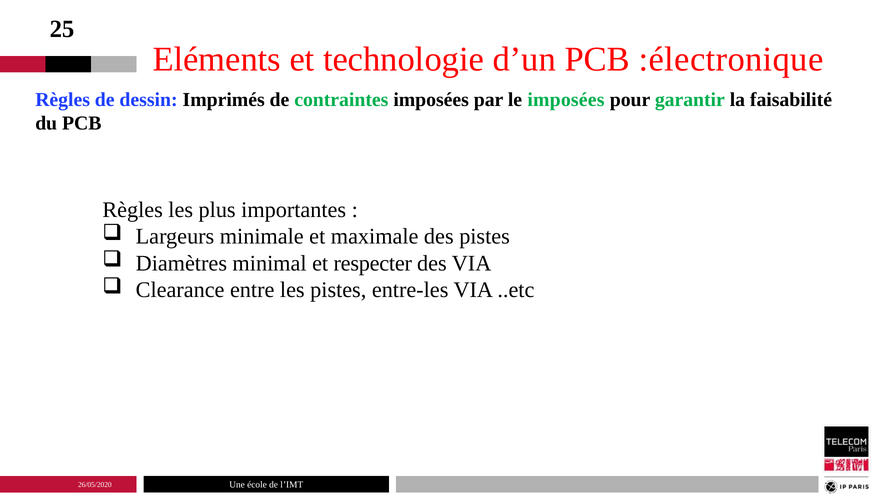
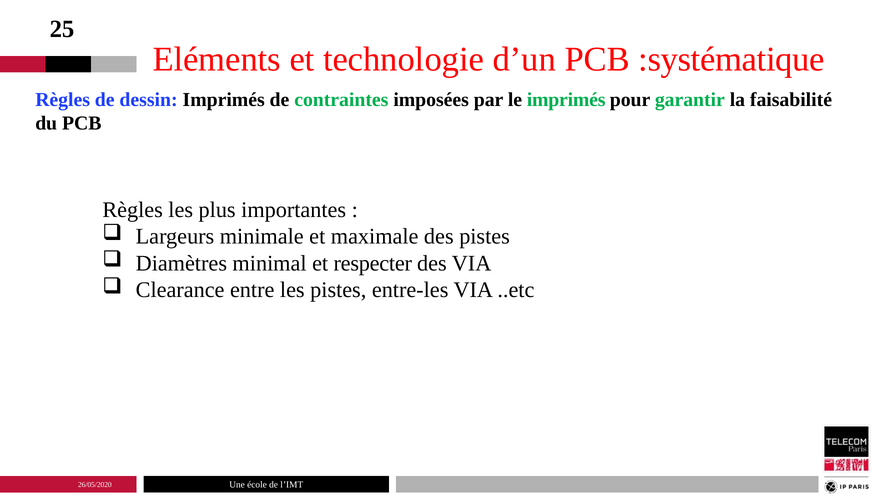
:électronique: :électronique -> :systématique (732, 59)
le imposées: imposées -> imprimés (566, 100)
